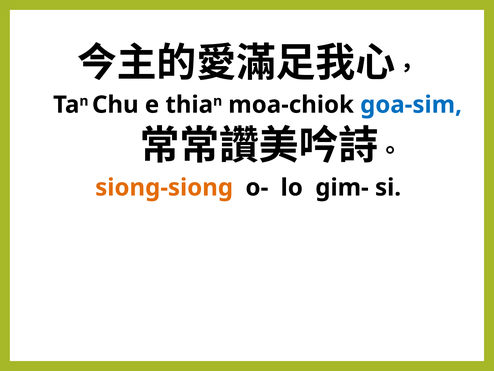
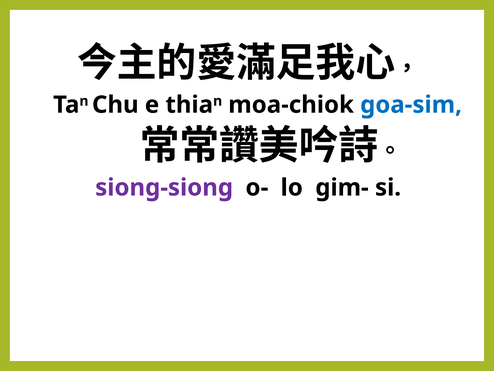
siong-siong colour: orange -> purple (164, 187)
